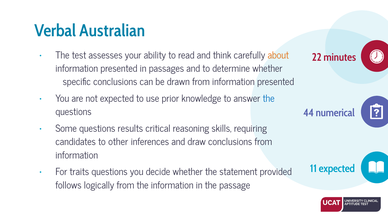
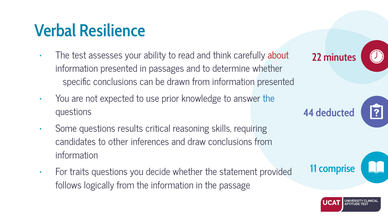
Australian: Australian -> Resilience (112, 31)
about colour: orange -> red (278, 55)
numerical: numerical -> deducted (335, 113)
11 expected: expected -> comprise (337, 169)
